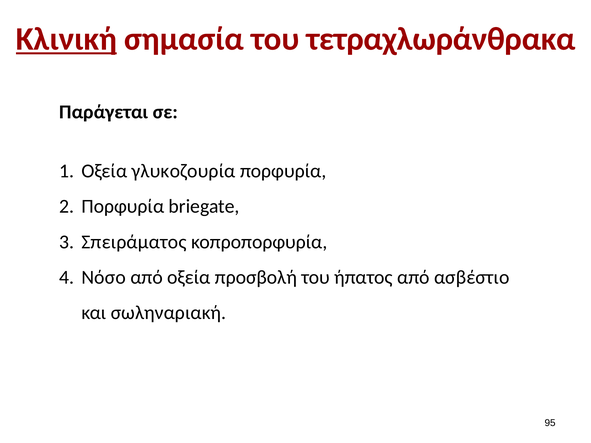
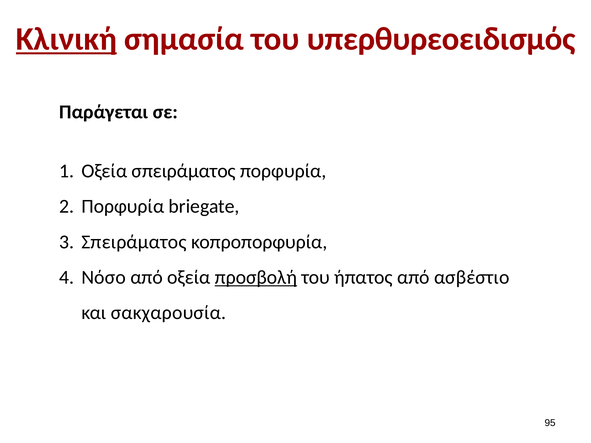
τετραχλωράνθρακα: τετραχλωράνθρακα -> υπερθυρεοειδισμός (441, 39)
Οξεία γλυκοζουρία: γλυκοζουρία -> σπειράματος (184, 171)
προσβολή underline: none -> present (256, 278)
σωληναριακή: σωληναριακή -> σακχαρουσία (168, 313)
